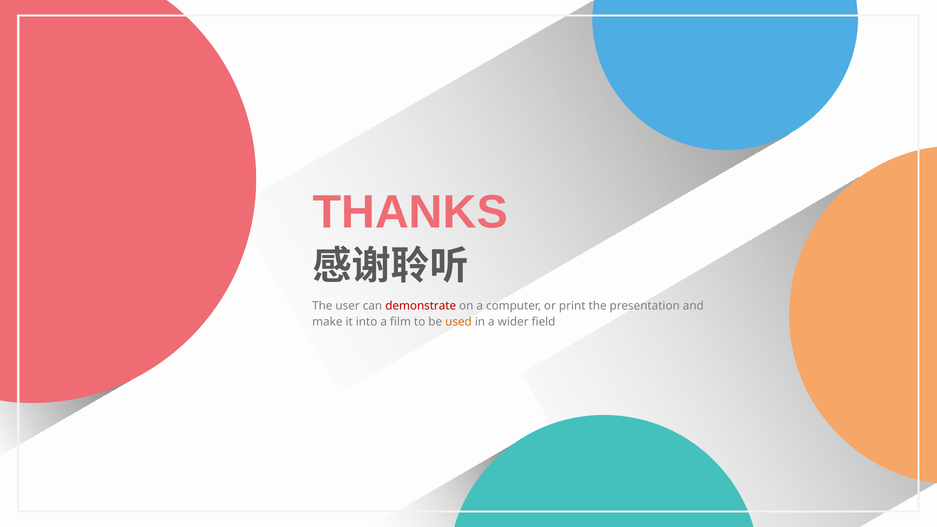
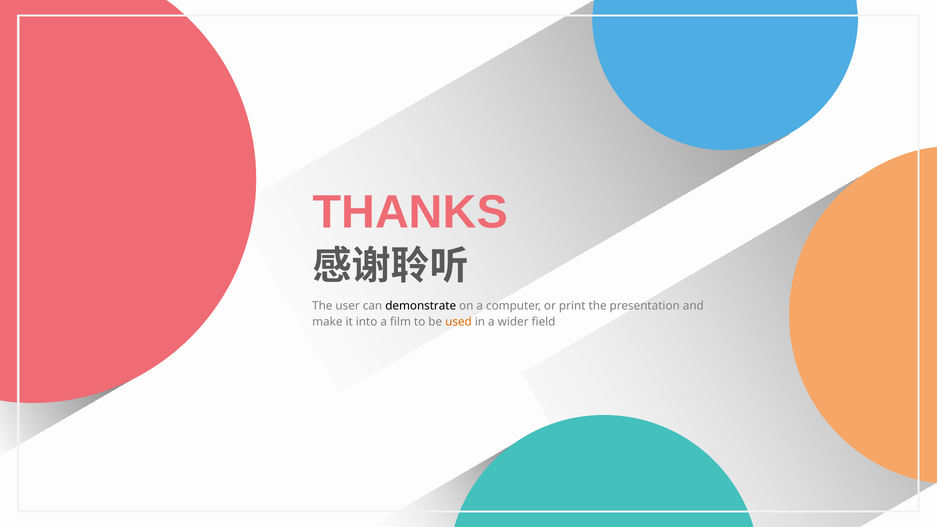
demonstrate colour: red -> black (421, 306)
